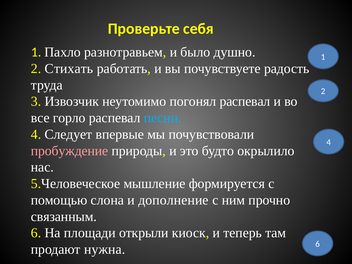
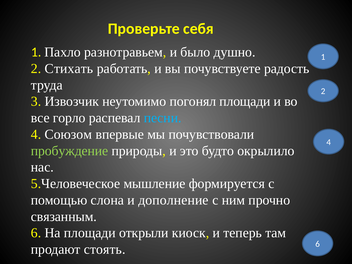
погонял распевал: распевал -> площади (245, 101)
Следует: Следует -> Союзом (68, 134)
пробуждение colour: pink -> light green (70, 151)
нужна: нужна -> стоять (105, 249)
